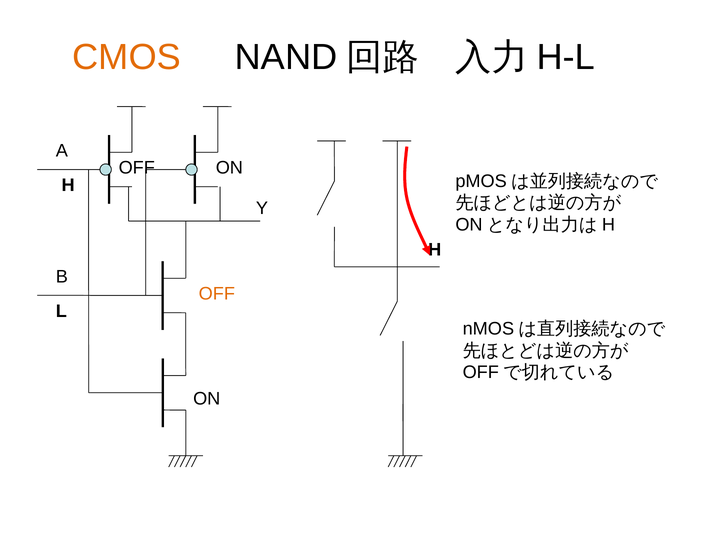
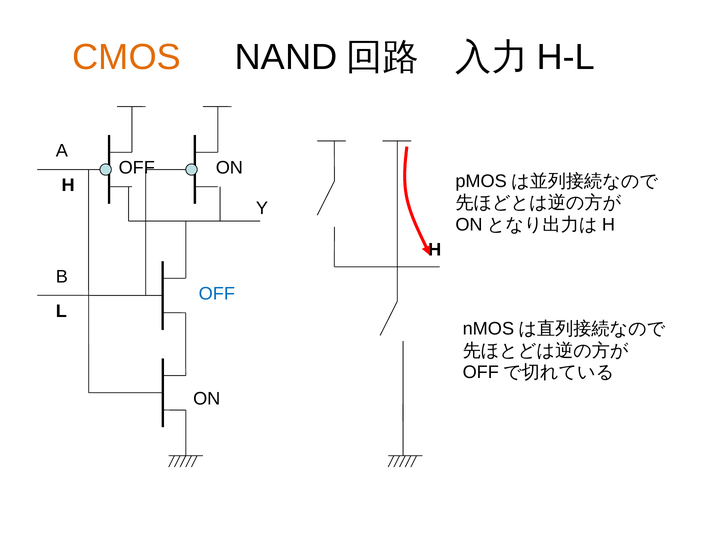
OFF colour: orange -> blue (217, 294)
